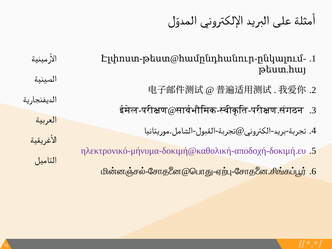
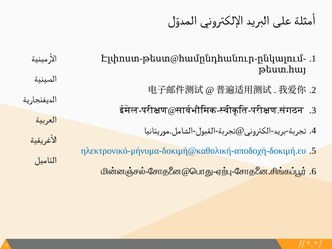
ηλεκτρονικό-μήνυμα-δοκιμή@καθολική-αποδοχή-δοκιμή.ευ colour: purple -> blue (193, 151)
